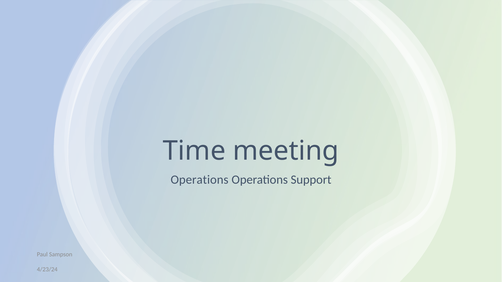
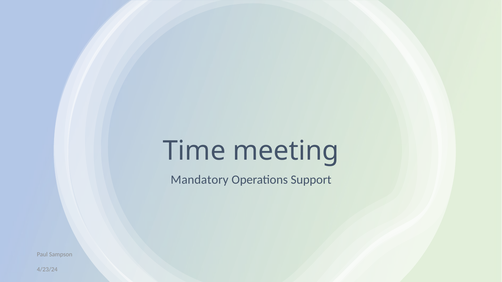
Operations: Operations -> Mandatory (200, 180)
